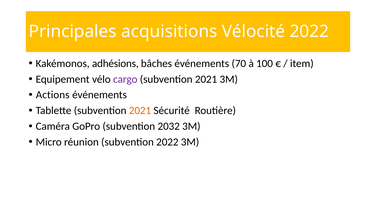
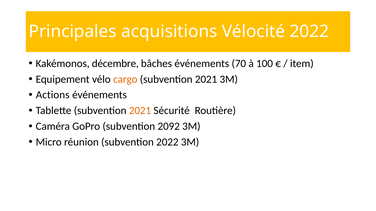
adhésions: adhésions -> décembre (115, 64)
cargo colour: purple -> orange (125, 79)
2032: 2032 -> 2092 (169, 127)
